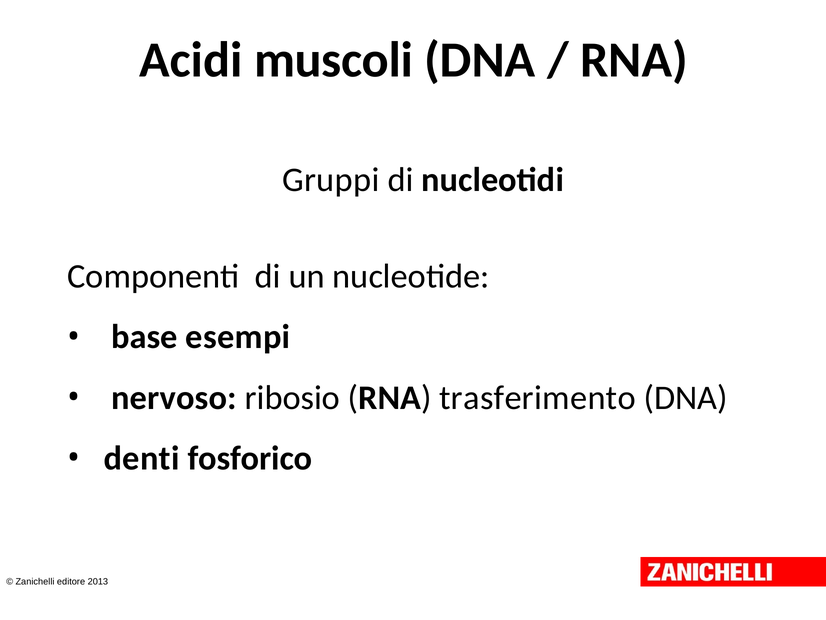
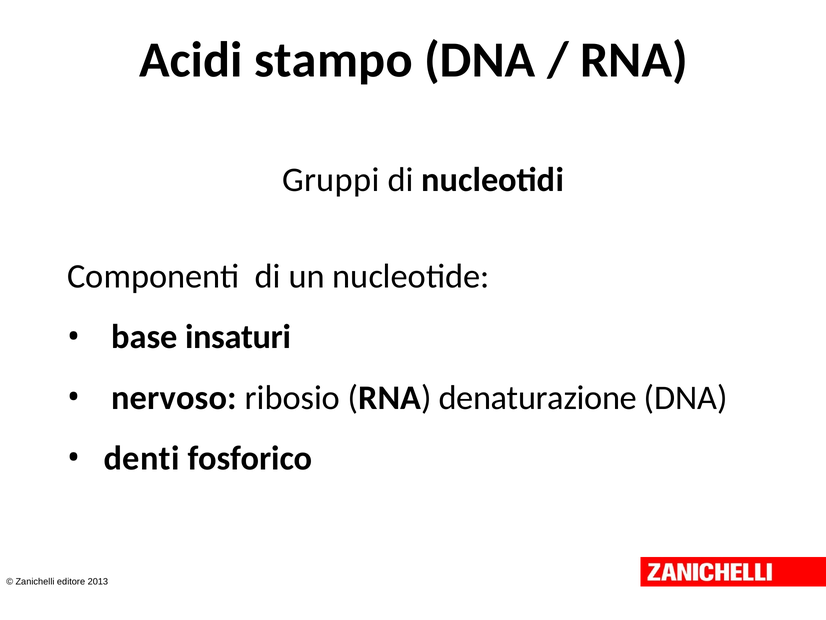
muscoli: muscoli -> stampo (333, 60)
esempi: esempi -> insaturi (238, 337)
trasferimento: trasferimento -> denaturazione (538, 397)
